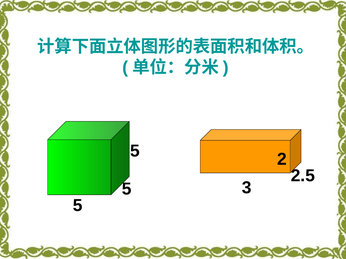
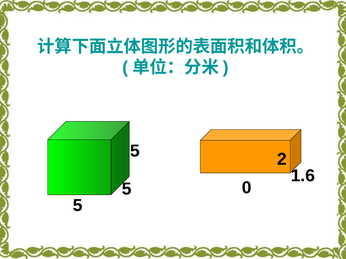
2.5: 2.5 -> 1.6 (303, 176)
3: 3 -> 0 (247, 188)
